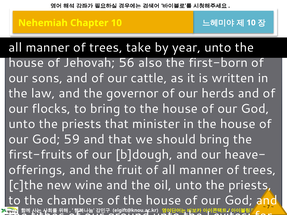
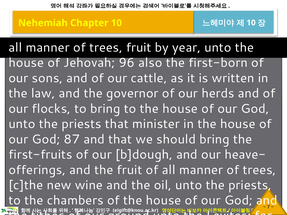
trees take: take -> fruit (139, 48)
56: 56 -> 96 (127, 63)
59: 59 -> 87 (72, 139)
